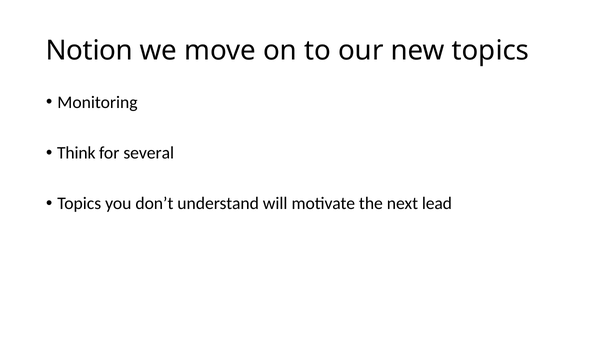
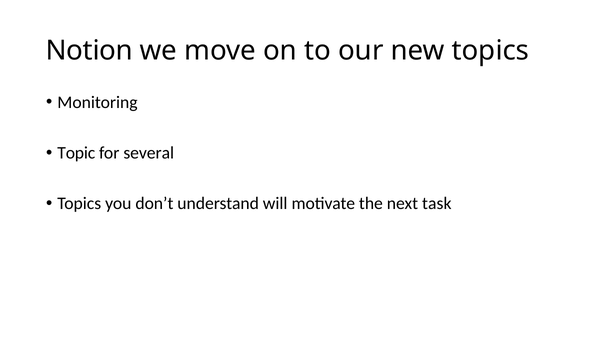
Think: Think -> Topic (76, 153)
lead: lead -> task (437, 203)
